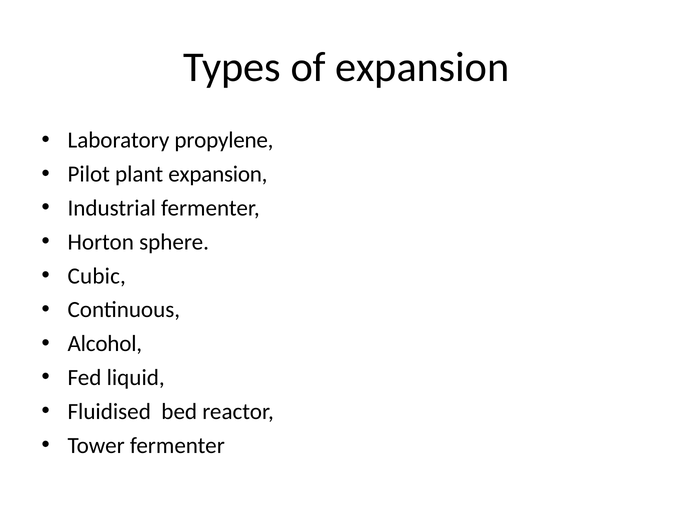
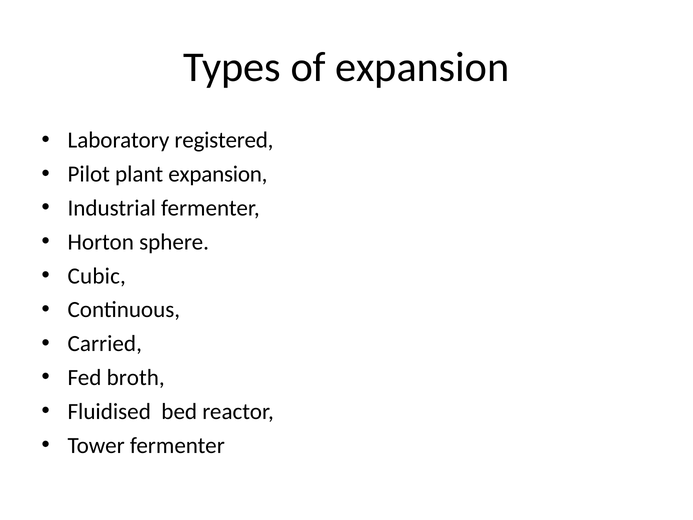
propylene: propylene -> registered (224, 140)
Alcohol: Alcohol -> Carried (105, 344)
liquid: liquid -> broth (136, 377)
